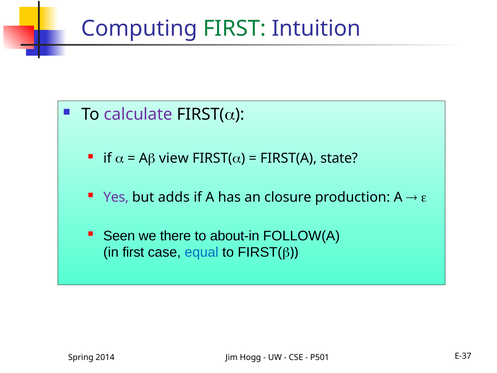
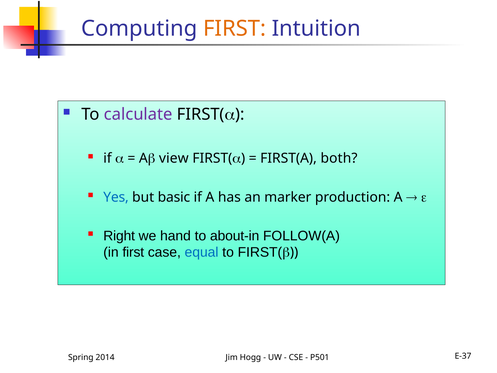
FIRST colour: green -> orange (235, 28)
state: state -> both (339, 158)
Yes colour: purple -> blue (116, 197)
adds: adds -> basic (174, 197)
closure: closure -> marker (288, 197)
Seen: Seen -> Right (119, 236)
there: there -> hand (175, 236)
